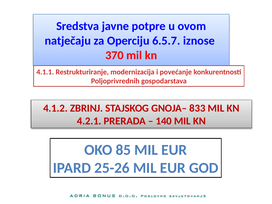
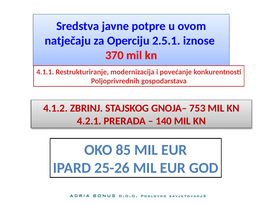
6.5.7: 6.5.7 -> 2.5.1 (166, 41)
833: 833 -> 753 (197, 108)
